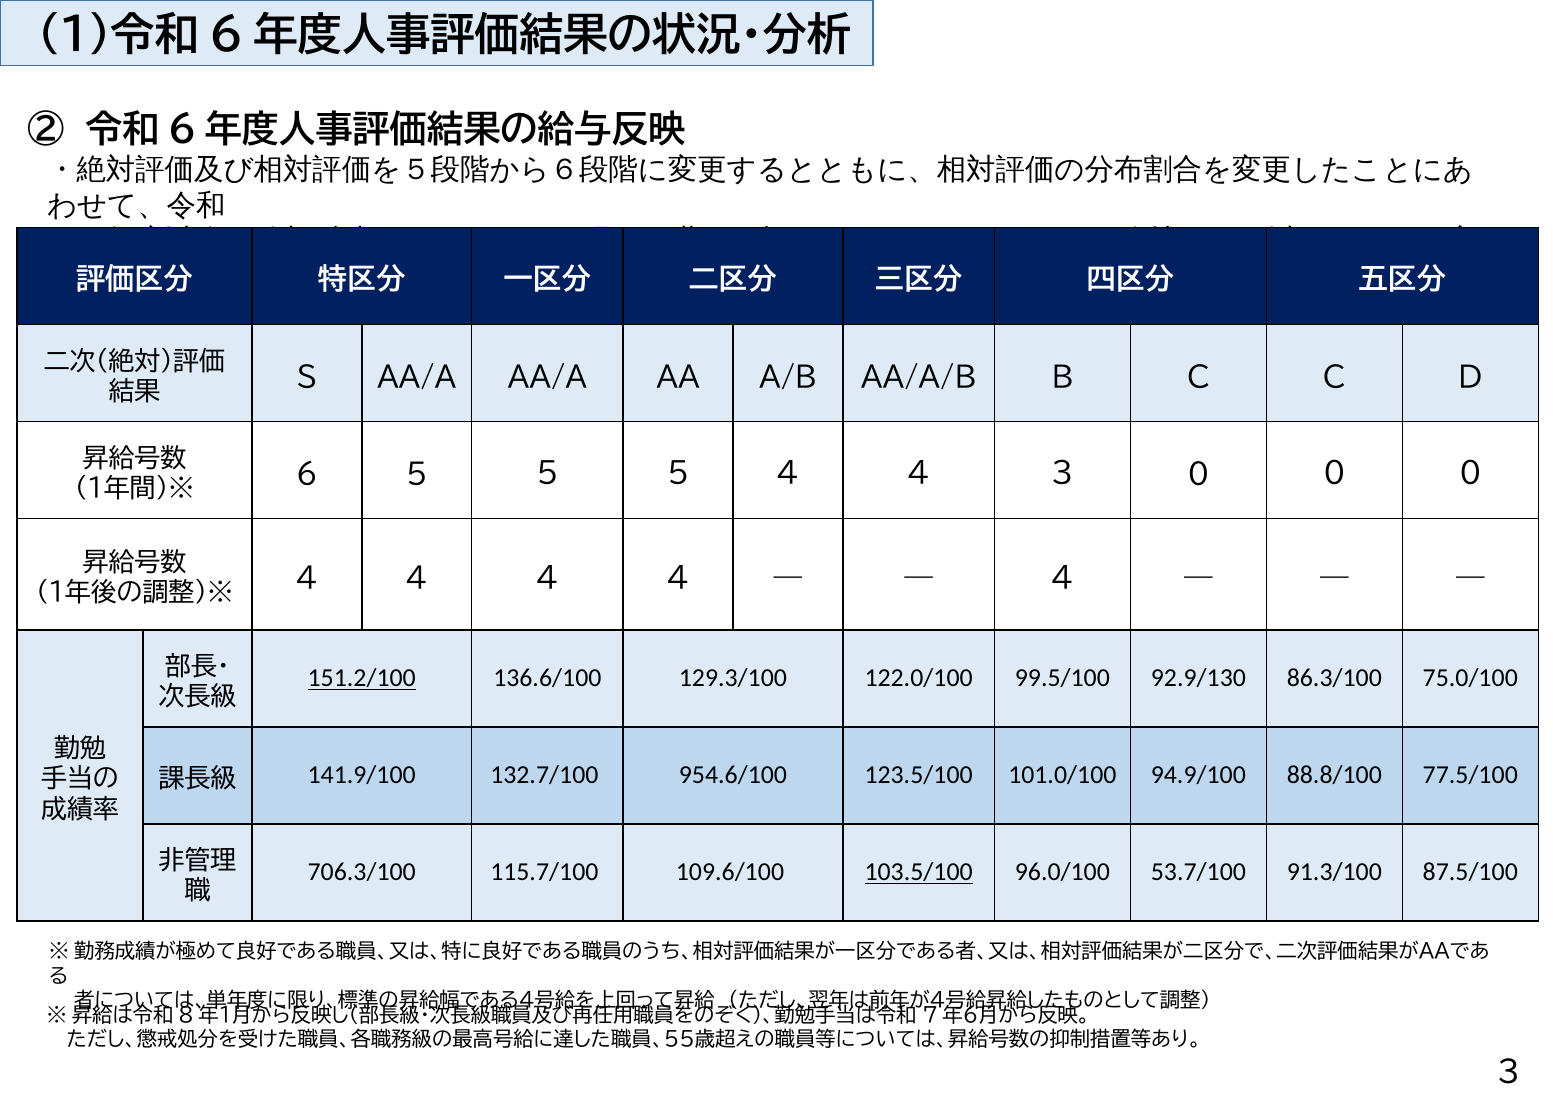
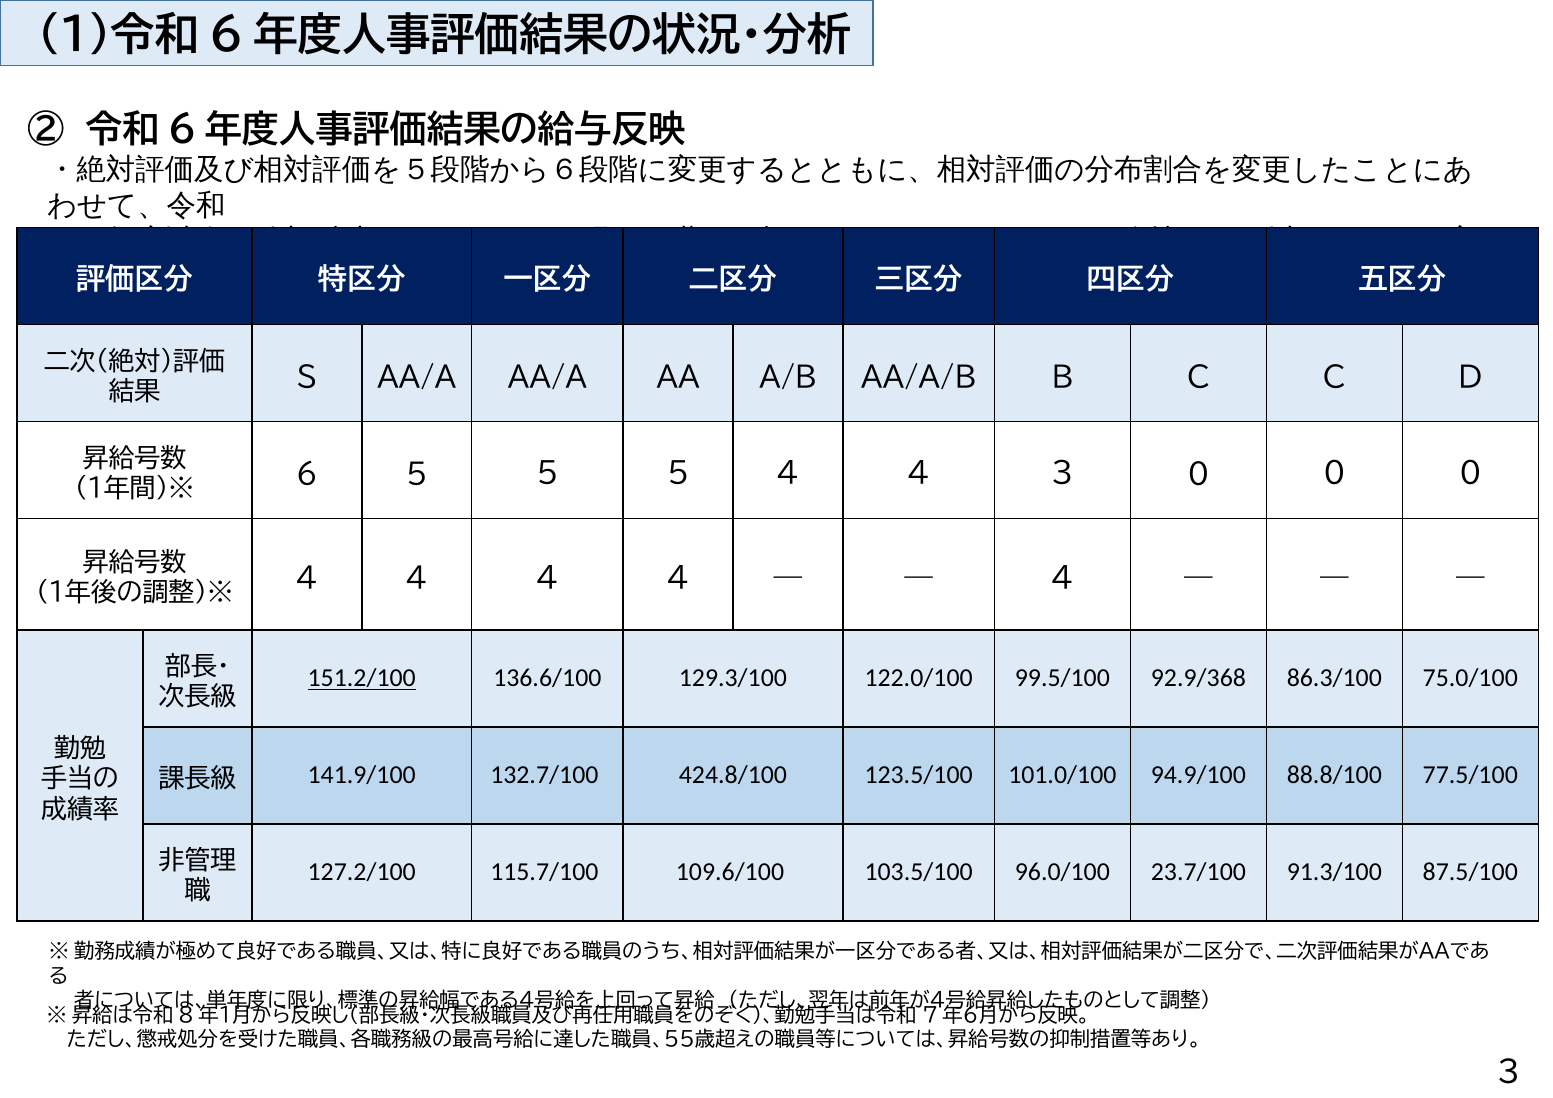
92.9/130: 92.9/130 -> 92.9/368 (1198, 678)
954.6/100: 954.6/100 -> 424.8/100 (733, 775)
706.3/100: 706.3/100 -> 127.2/100 (362, 872)
103.5/100 underline: present -> none (919, 872)
53.7/100: 53.7/100 -> 23.7/100 (1198, 872)
